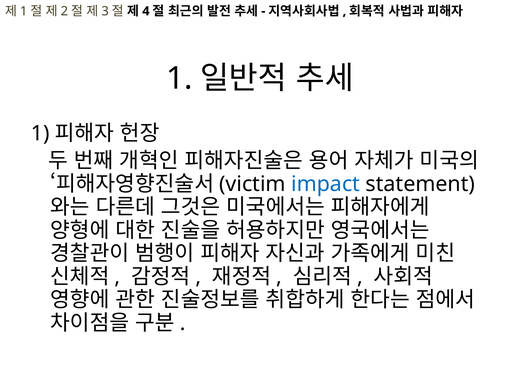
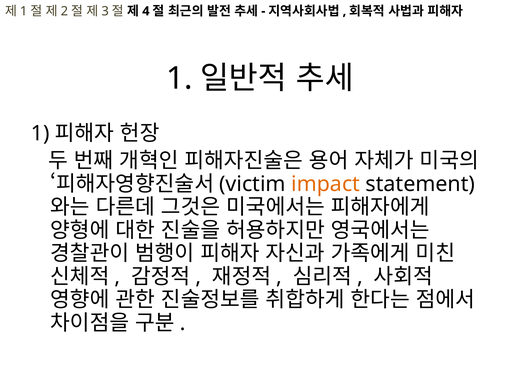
impact colour: blue -> orange (326, 184)
